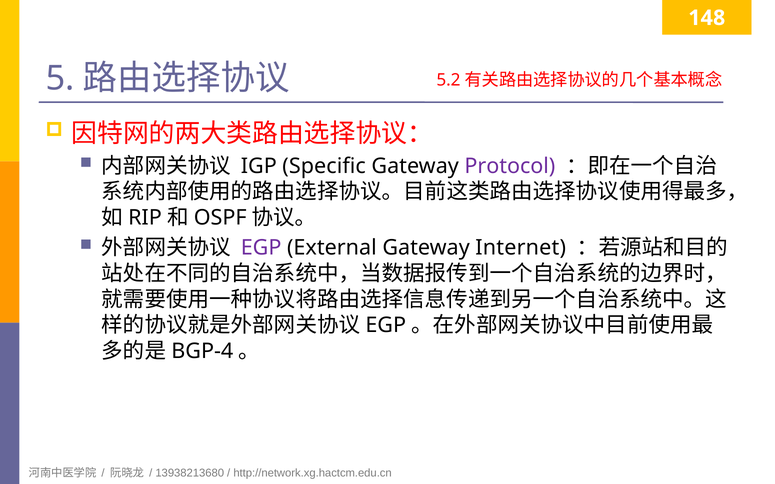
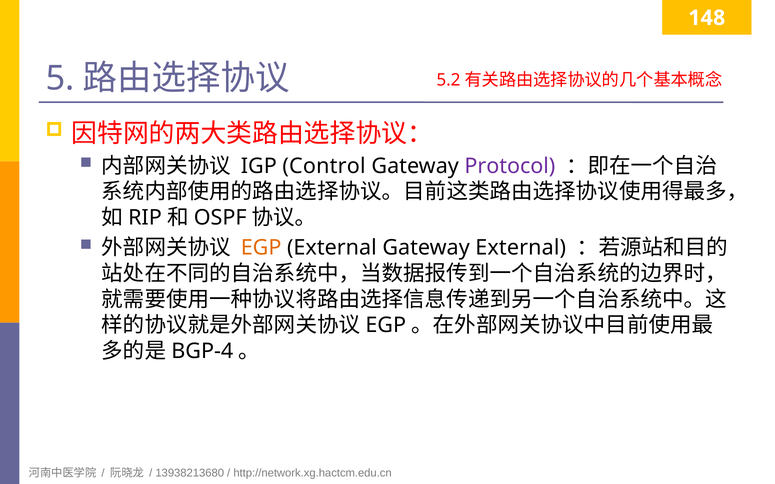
Specific: Specific -> Control (324, 166)
EGP colour: purple -> orange (261, 248)
Gateway Internet: Internet -> External (521, 248)
